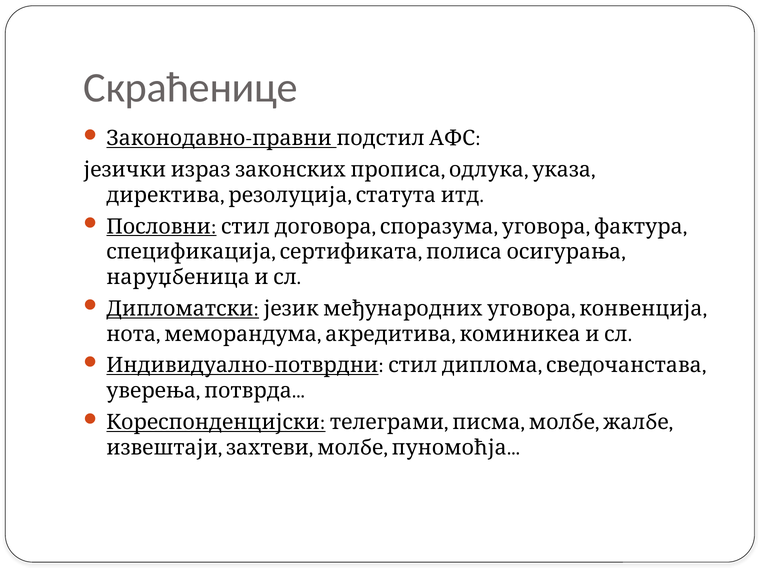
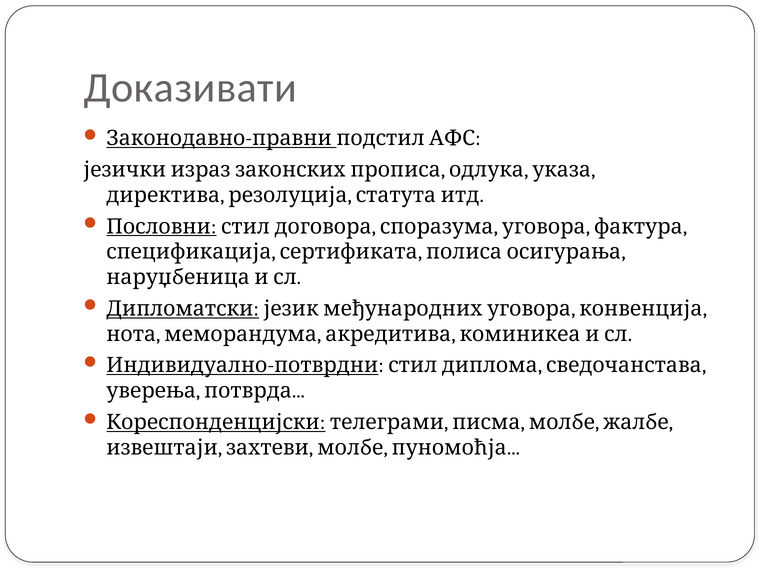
Скраћенице: Скраћенице -> Доказивати (190, 88)
